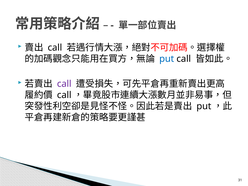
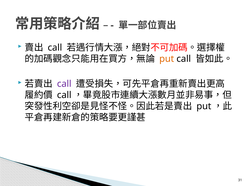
put colour: blue -> orange (167, 59)
